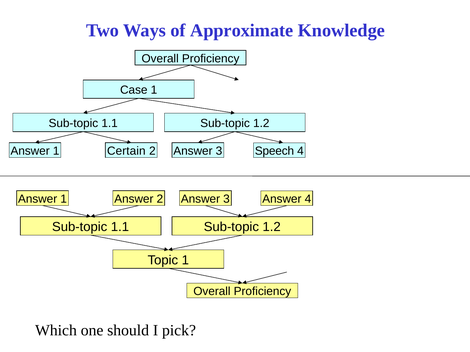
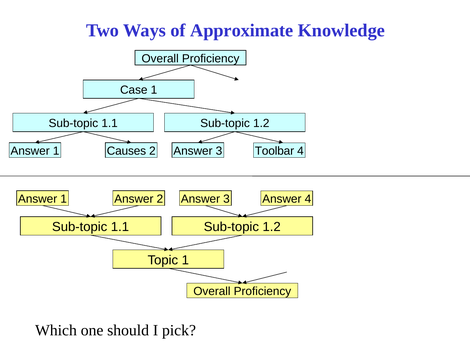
Certain: Certain -> Causes (126, 151)
Speech: Speech -> Toolbar (274, 151)
